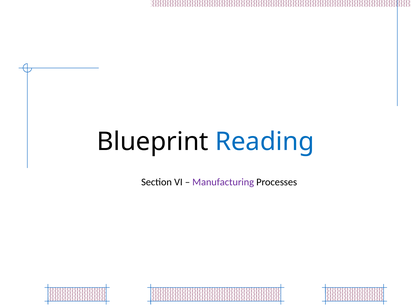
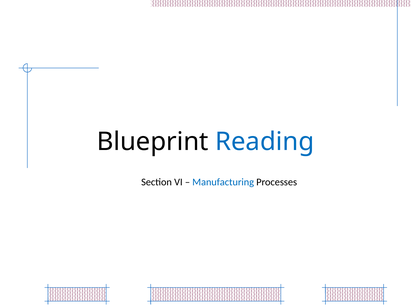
Manufacturing colour: purple -> blue (223, 182)
